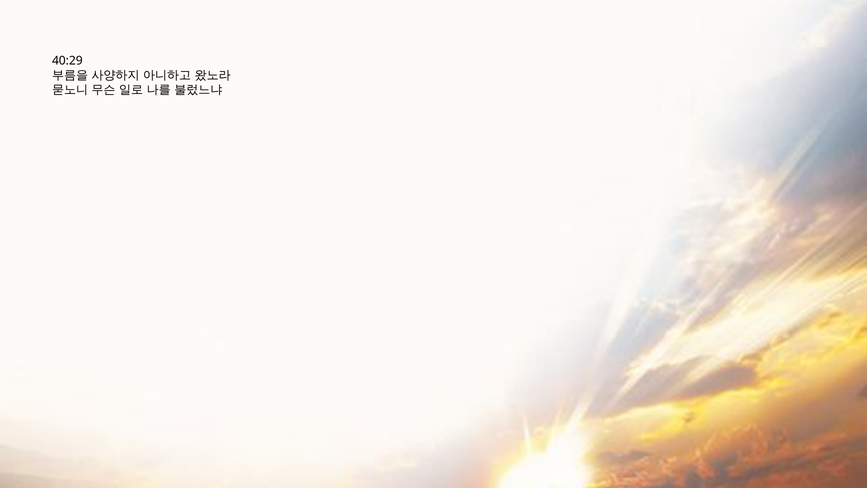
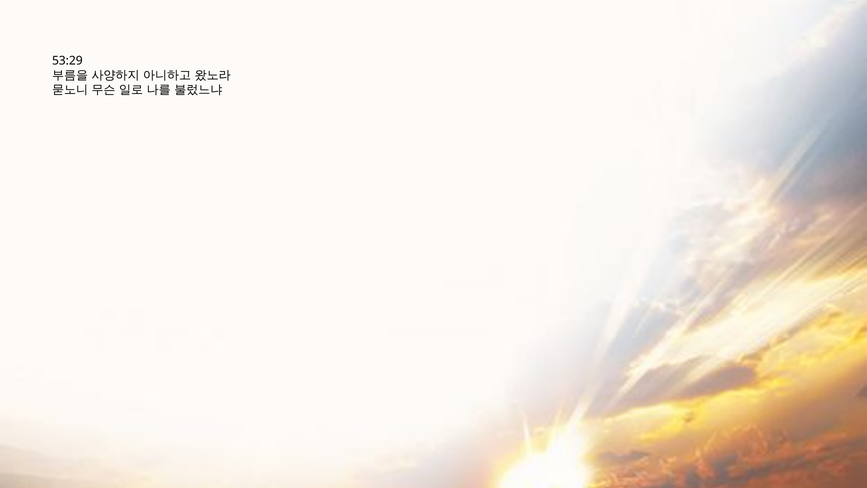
40:29: 40:29 -> 53:29 (67, 61)
